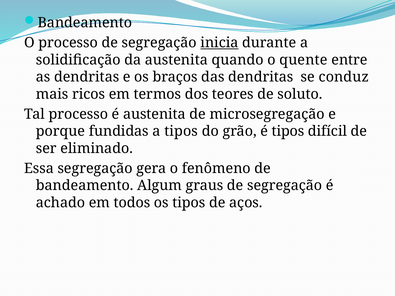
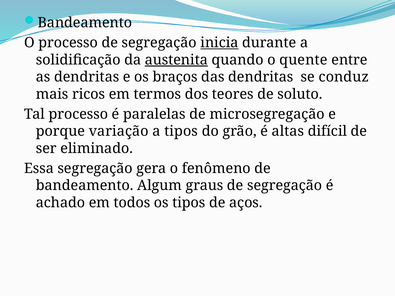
austenita underline: none -> present (176, 60)
é austenita: austenita -> paralelas (154, 114)
fundidas: fundidas -> variação (119, 131)
é tipos: tipos -> altas (288, 131)
